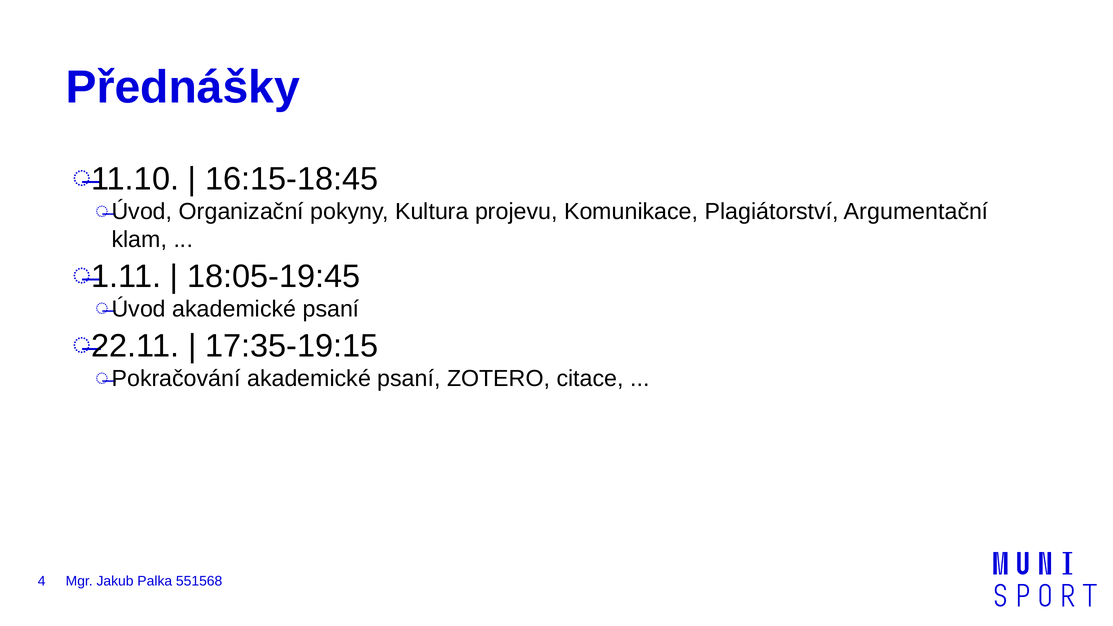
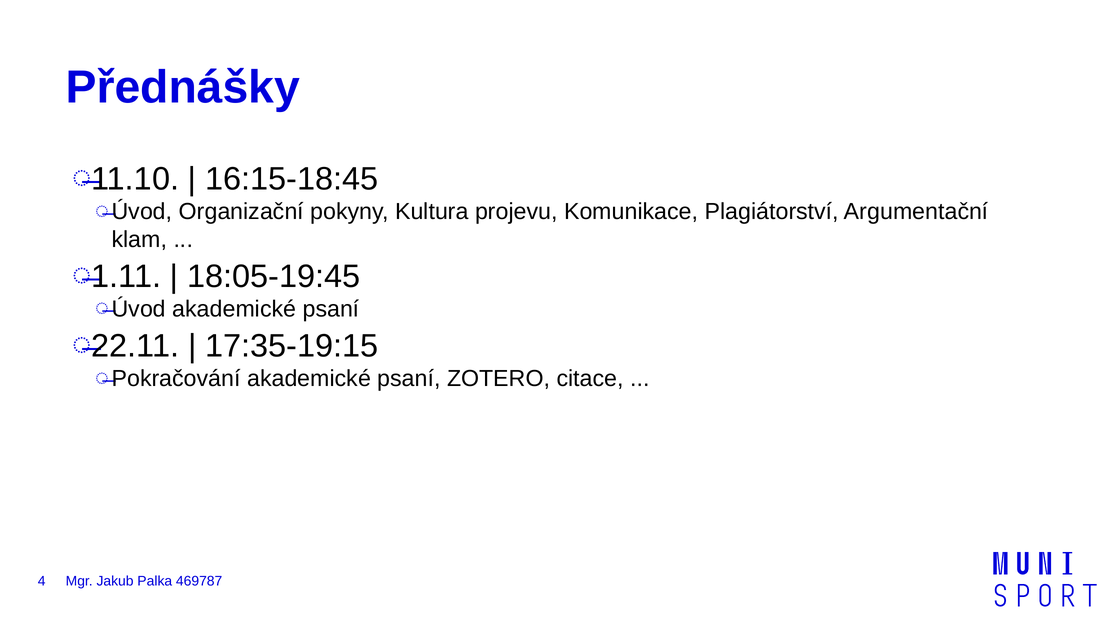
551568: 551568 -> 469787 (199, 581)
